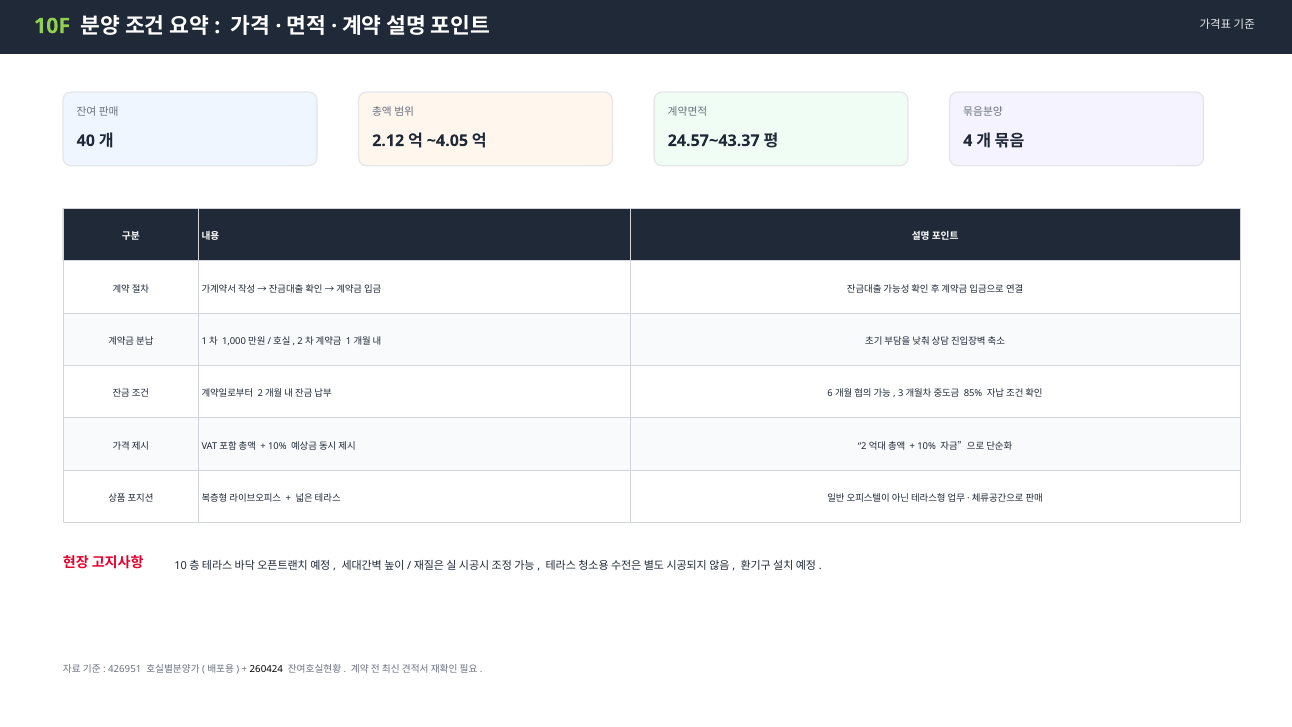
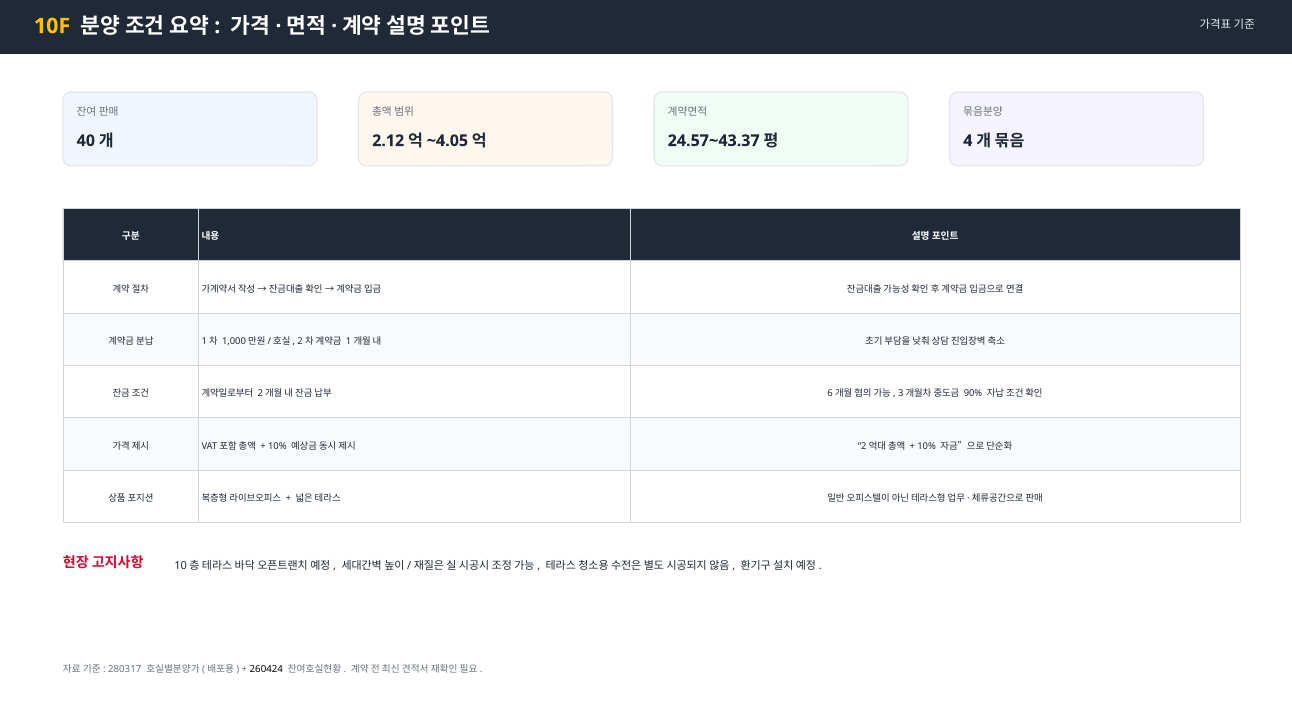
10F colour: light green -> yellow (52, 26)
85%: 85% -> 90% (973, 394)
426951: 426951 -> 280317 (125, 669)
